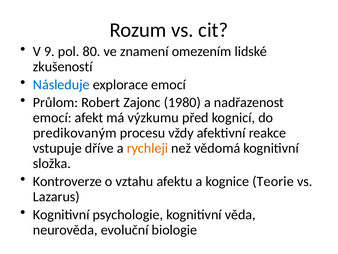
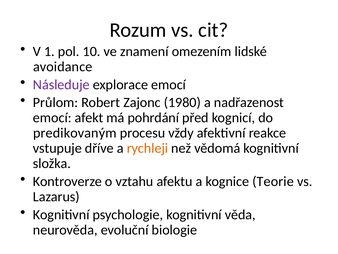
9: 9 -> 1 (49, 51)
80: 80 -> 10 (92, 51)
zkušeností: zkušeností -> avoidance (63, 67)
Následuje colour: blue -> purple (61, 84)
výzkumu: výzkumu -> pohrdání (153, 118)
